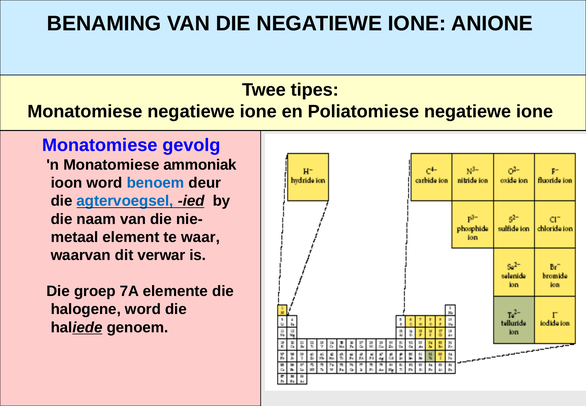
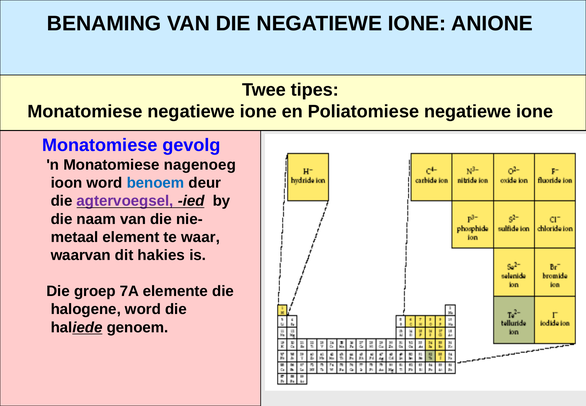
ammoniak: ammoniak -> nagenoeg (200, 165)
agtervoegsel colour: blue -> purple (125, 201)
verwar: verwar -> hakies (161, 255)
